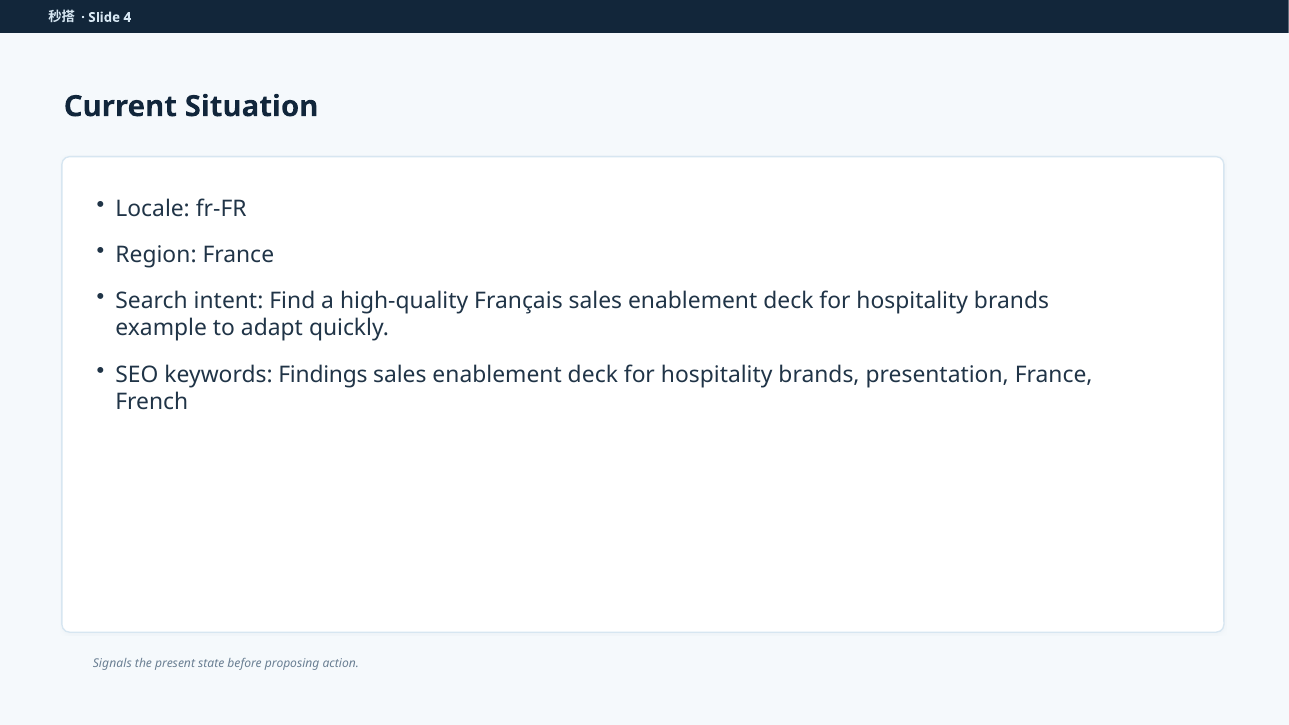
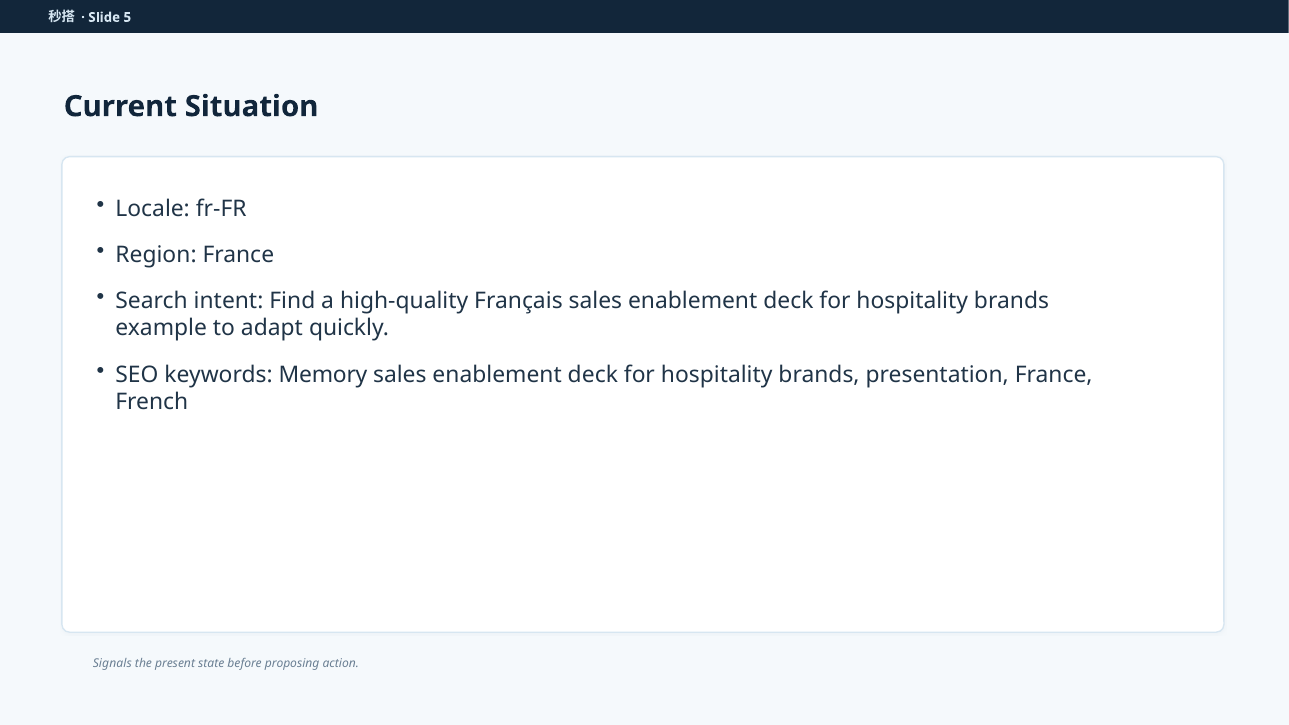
4: 4 -> 5 (127, 17)
Findings: Findings -> Memory (323, 375)
